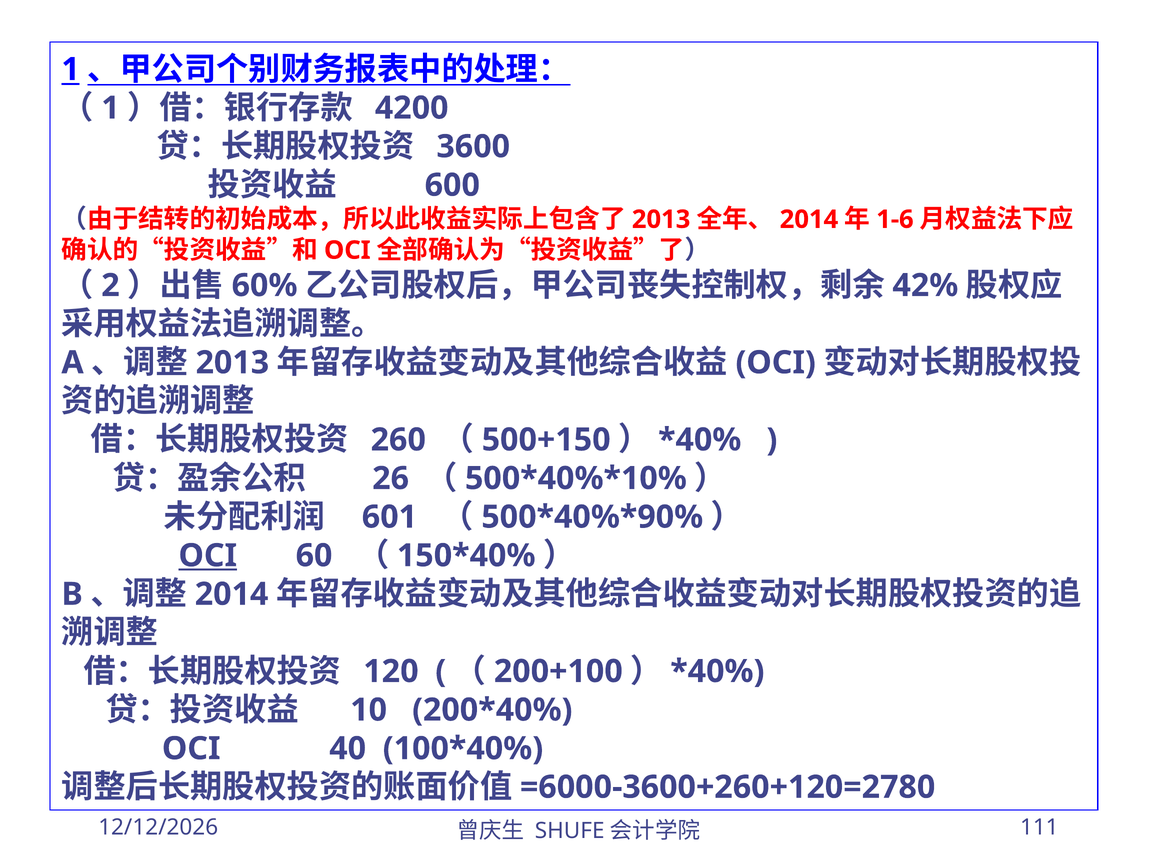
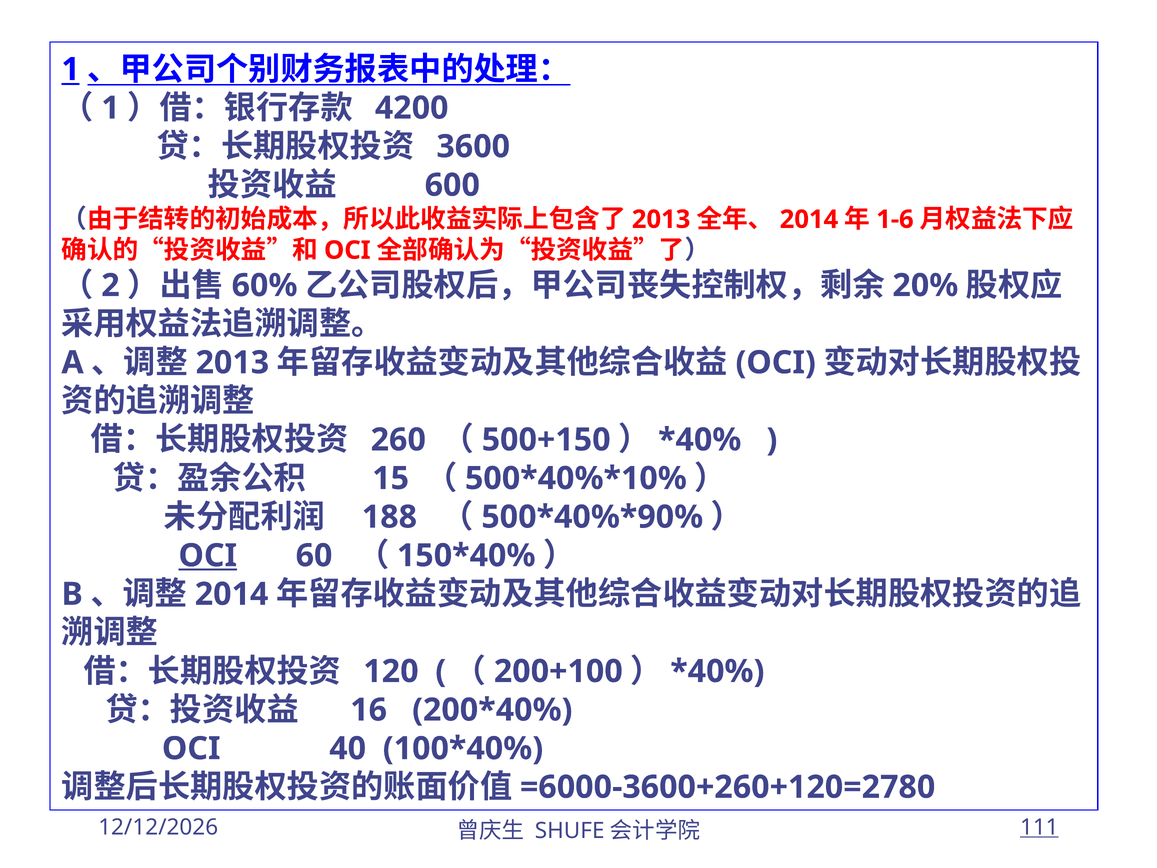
42%: 42% -> 20% (925, 285)
26: 26 -> 15 (391, 478)
601: 601 -> 188 (389, 517)
10: 10 -> 16 (369, 710)
111 underline: none -> present (1039, 827)
